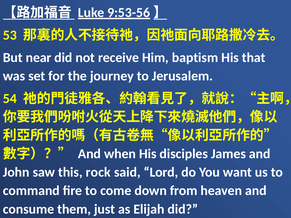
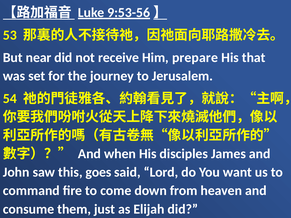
baptism: baptism -> prepare (195, 58)
rock: rock -> goes (98, 172)
